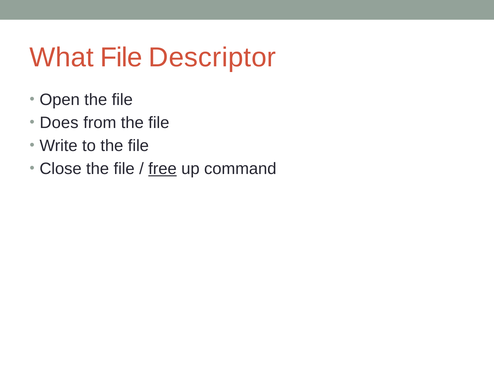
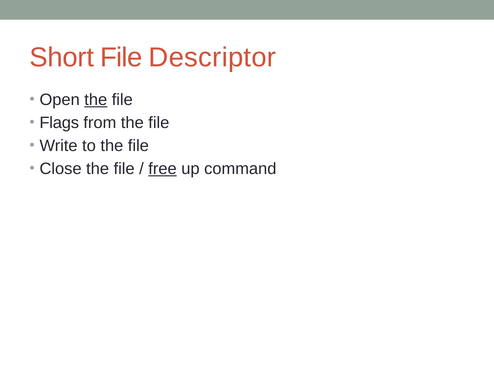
What: What -> Short (62, 57)
the underline: none -> present (96, 100)
Does: Does -> Flags (59, 123)
